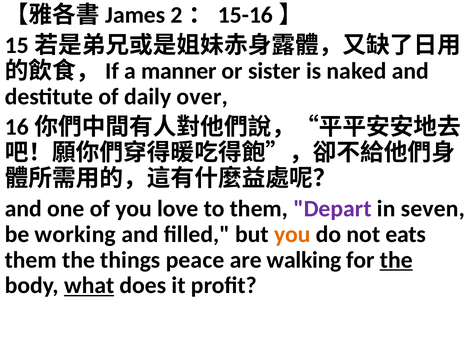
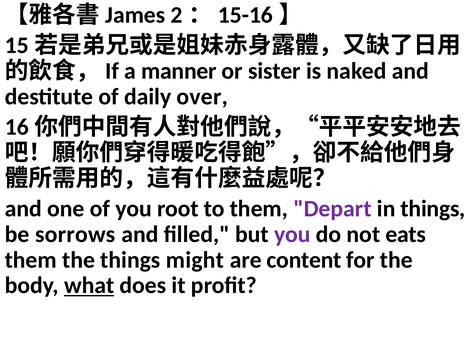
love: love -> root (178, 209)
in seven: seven -> things (433, 209)
working: working -> sorrows (75, 235)
you colour: orange -> purple (292, 235)
peace: peace -> might (195, 260)
walking: walking -> content (304, 260)
the underline: present -> none (396, 260)
